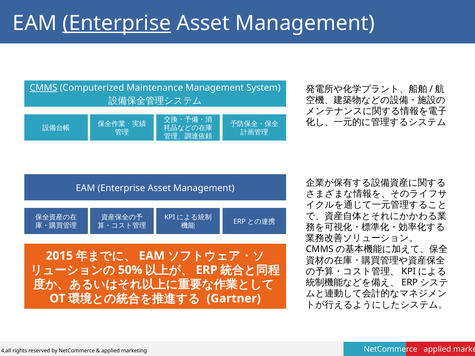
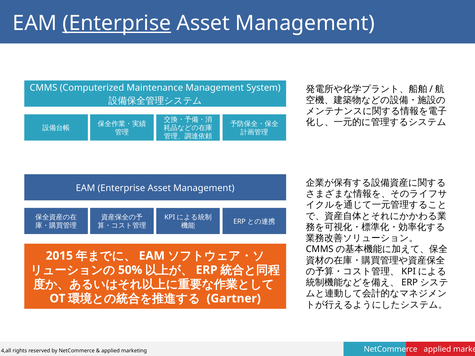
CMMS underline: present -> none (44, 88)
